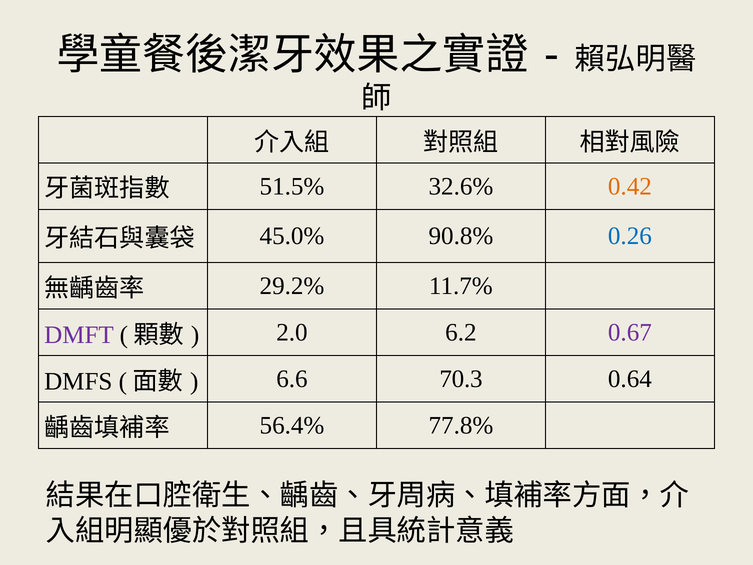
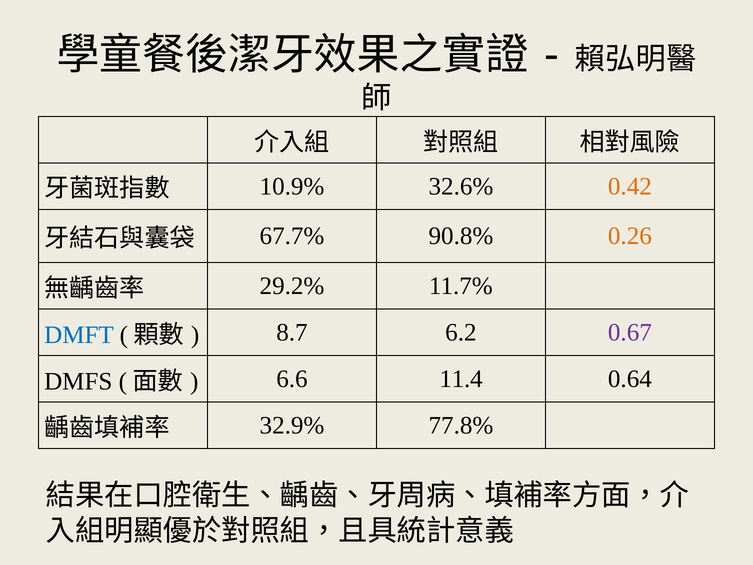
51.5%: 51.5% -> 10.9% (292, 186)
45.0%: 45.0% -> 67.7% (292, 236)
0.26 colour: blue -> orange (630, 236)
DMFT colour: purple -> blue (79, 335)
2.0: 2.0 -> 8.7 (292, 332)
70.3: 70.3 -> 11.4 (461, 379)
56.4%: 56.4% -> 32.9% (292, 425)
